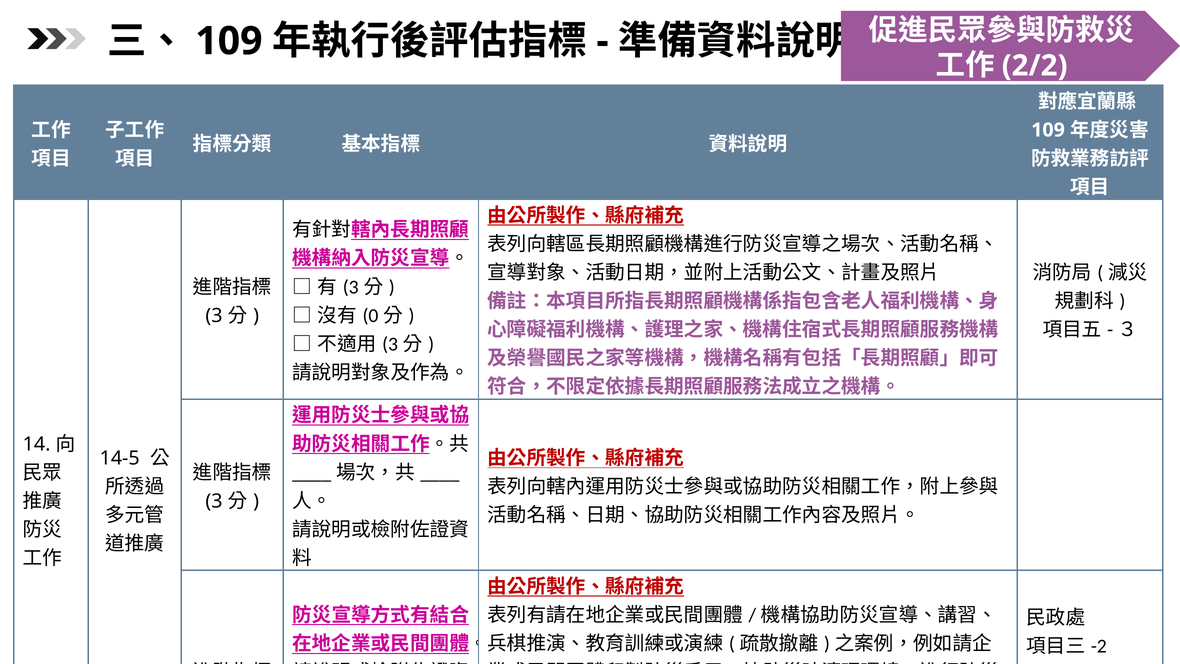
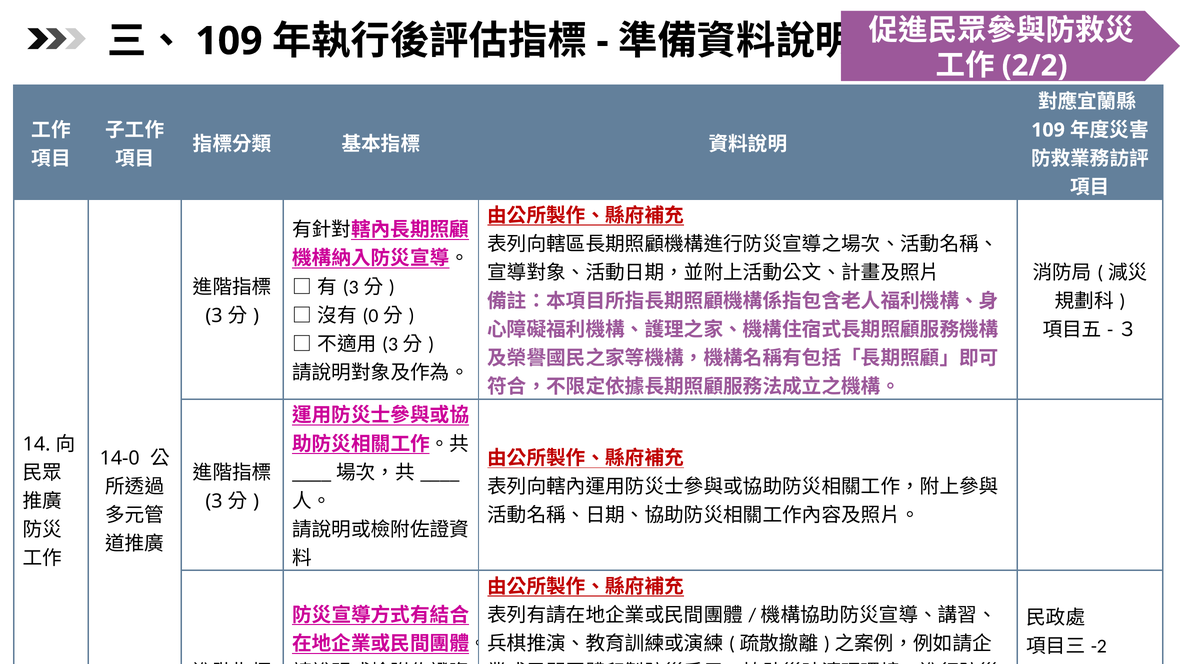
14-5: 14-5 -> 14-0 (120, 458)
